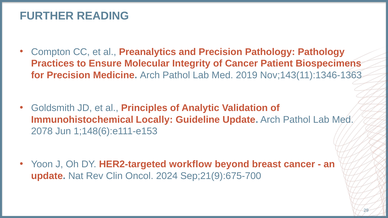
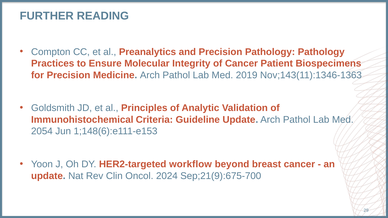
Locally: Locally -> Criteria (154, 120)
2078: 2078 -> 2054 (42, 131)
